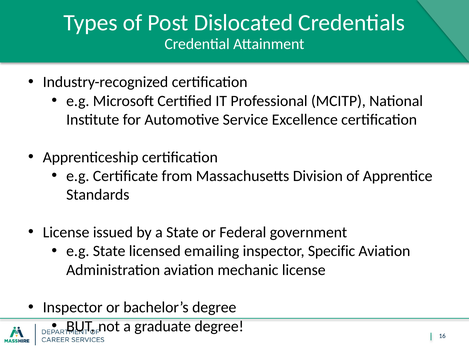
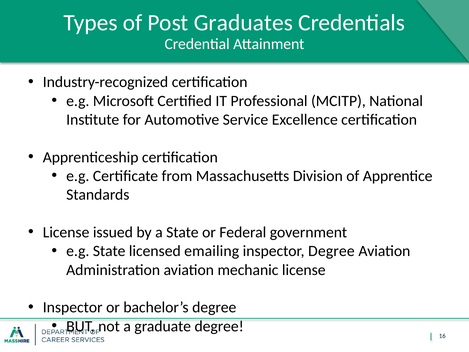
Dislocated: Dislocated -> Graduates (243, 23)
inspector Specific: Specific -> Degree (331, 251)
